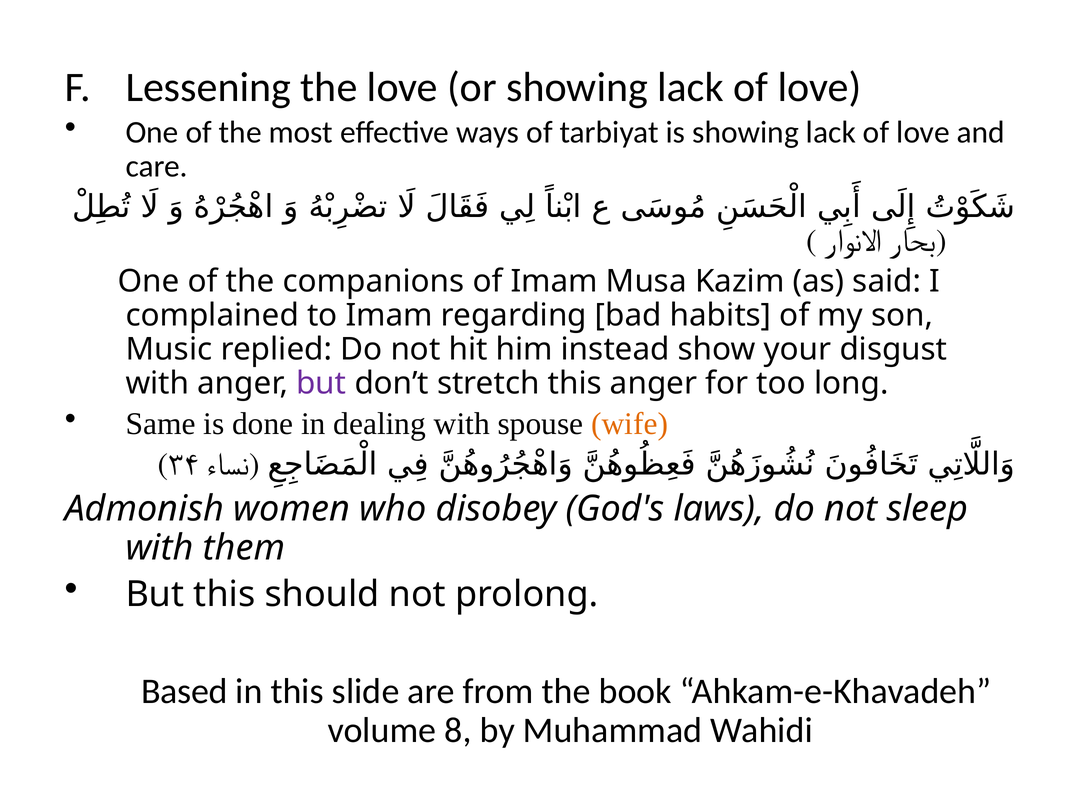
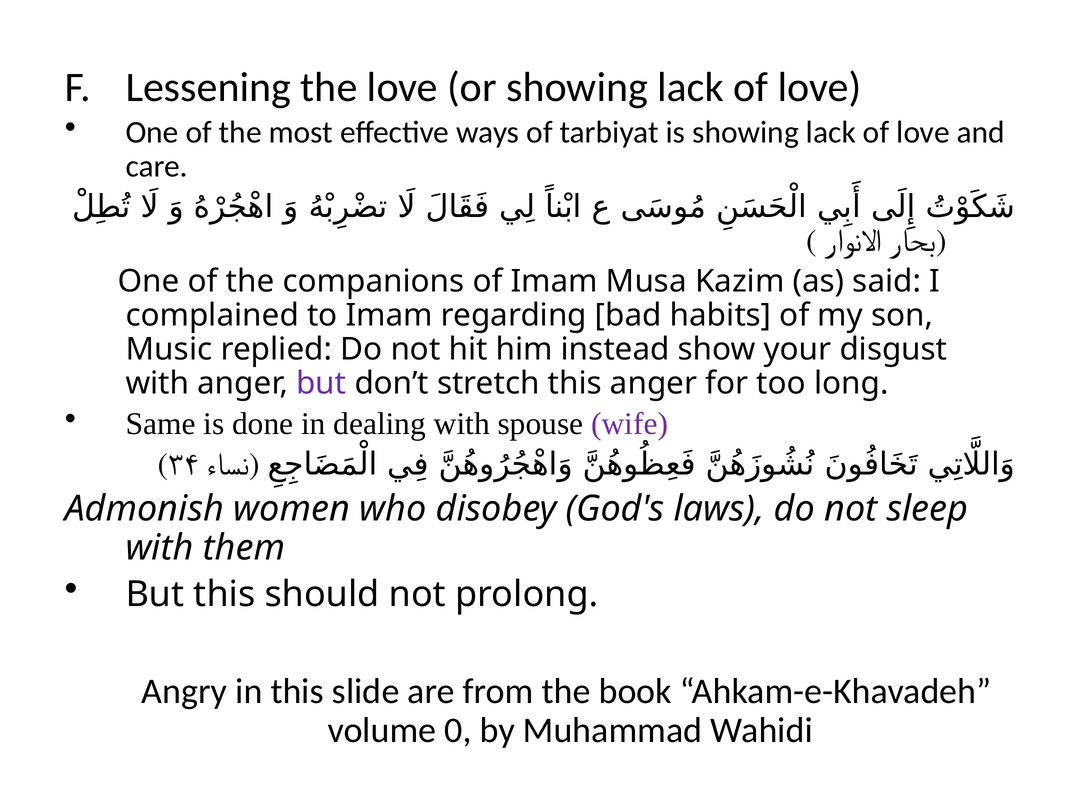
wife colour: orange -> purple (630, 424)
Based: Based -> Angry (184, 691)
8: 8 -> 0 (458, 730)
